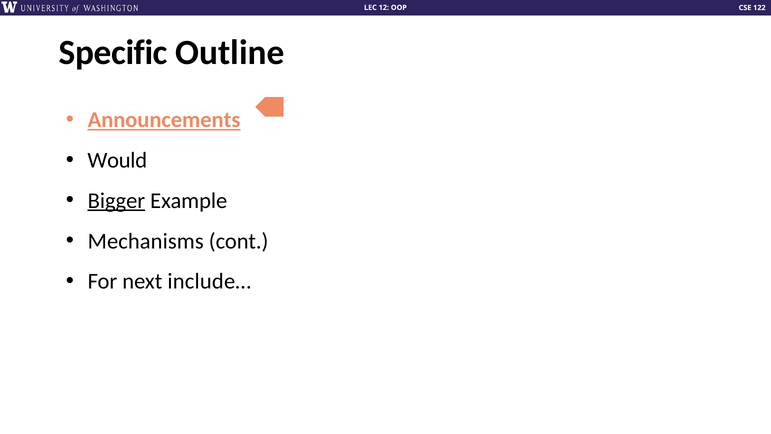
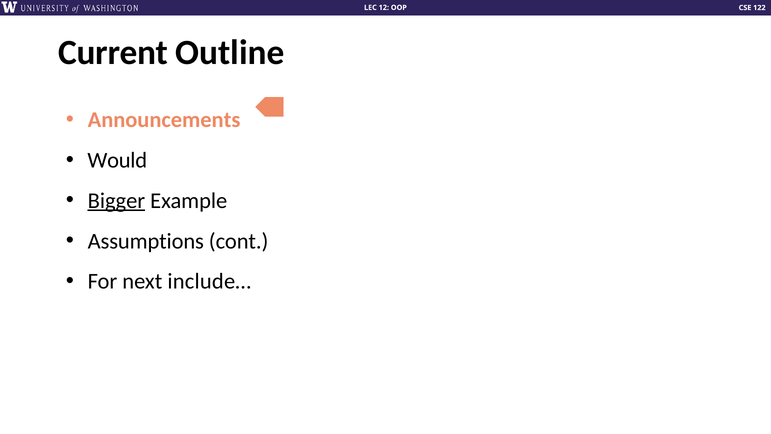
Specific: Specific -> Current (113, 53)
Announcements underline: present -> none (164, 120)
Mechanisms: Mechanisms -> Assumptions (146, 241)
